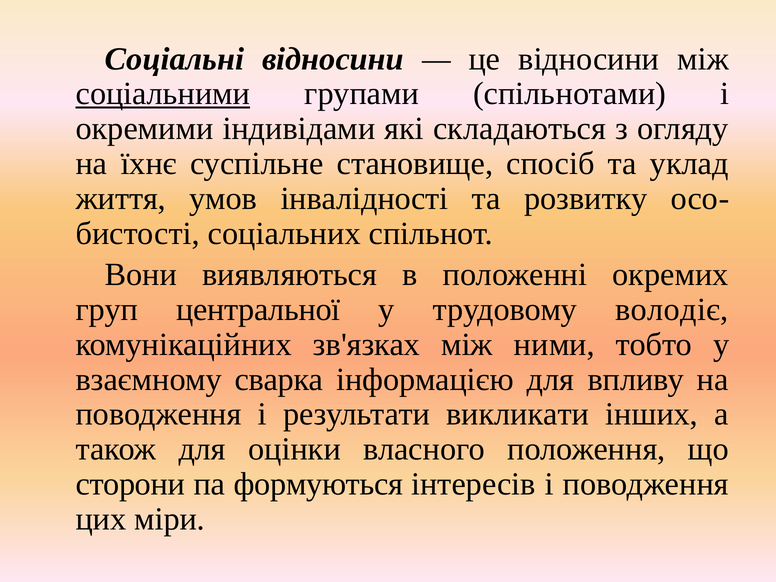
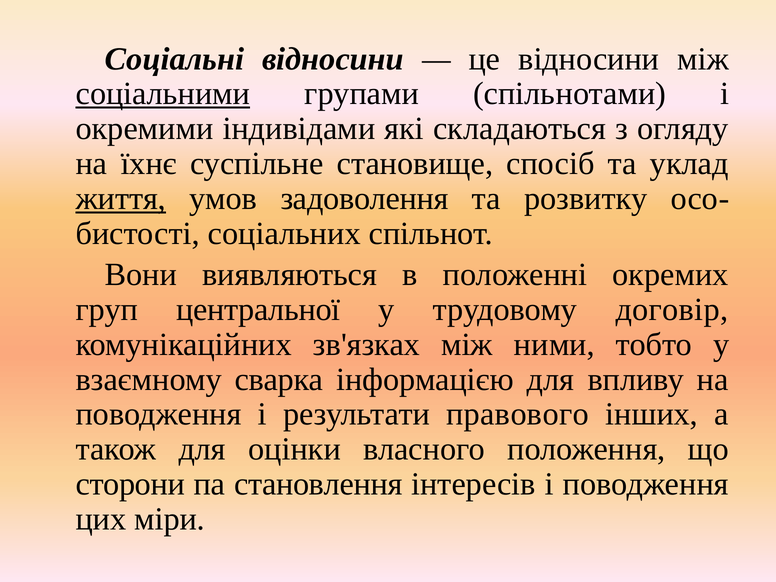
життя underline: none -> present (121, 199)
інвалідності: інвалідності -> задоволення (365, 199)
володіє: володіє -> договір (672, 310)
викликати: викликати -> правового (517, 414)
формуються: формуються -> становлення (318, 484)
